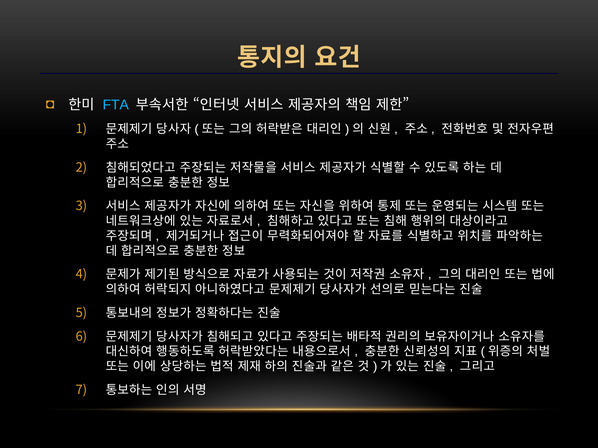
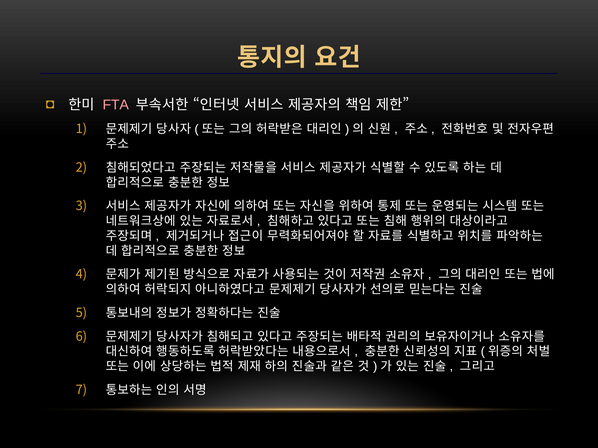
FTA colour: light blue -> pink (116, 105)
